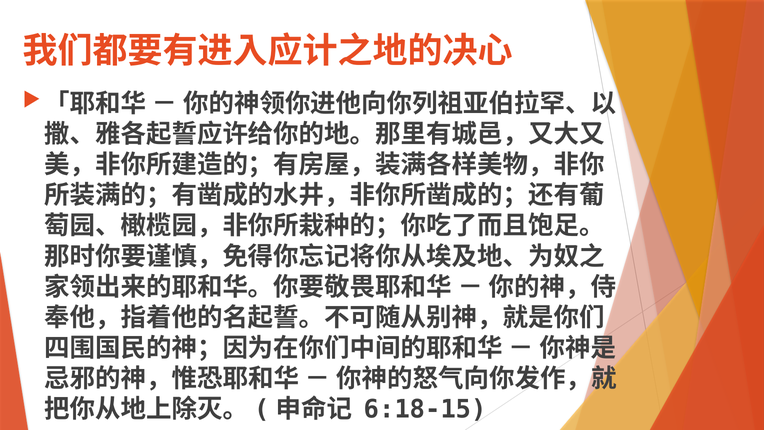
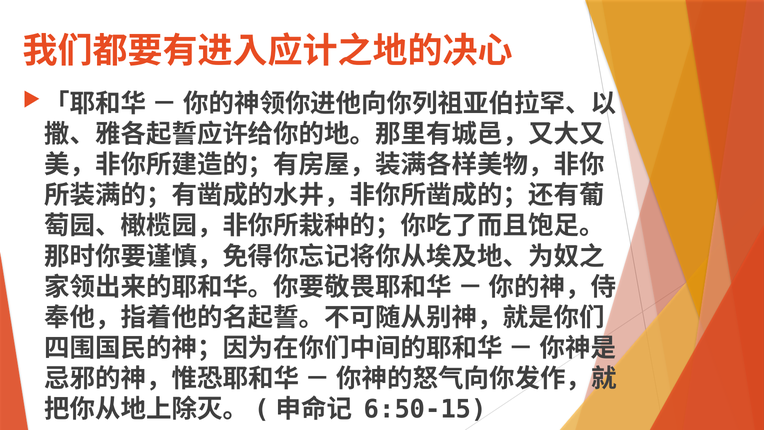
6:18-15: 6:18-15 -> 6:50-15 (425, 409)
